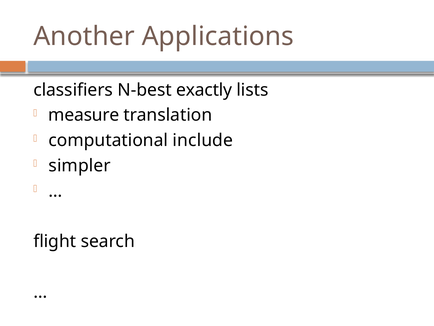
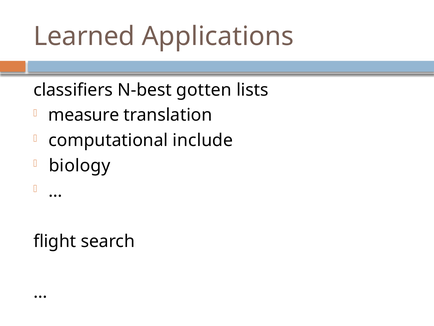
Another: Another -> Learned (84, 36)
exactly: exactly -> gotten (204, 90)
simpler: simpler -> biology (80, 165)
